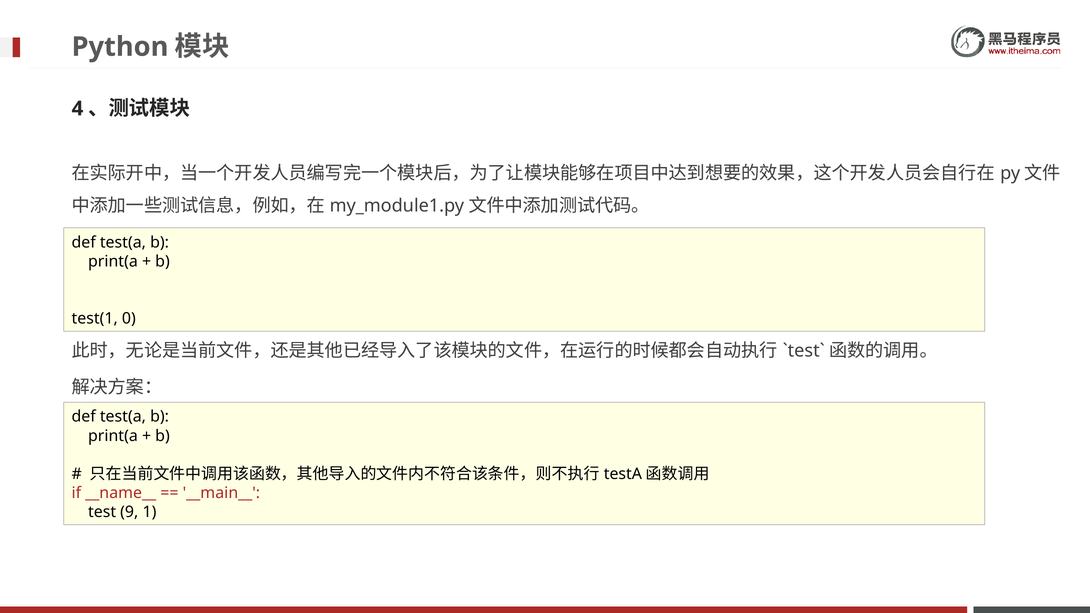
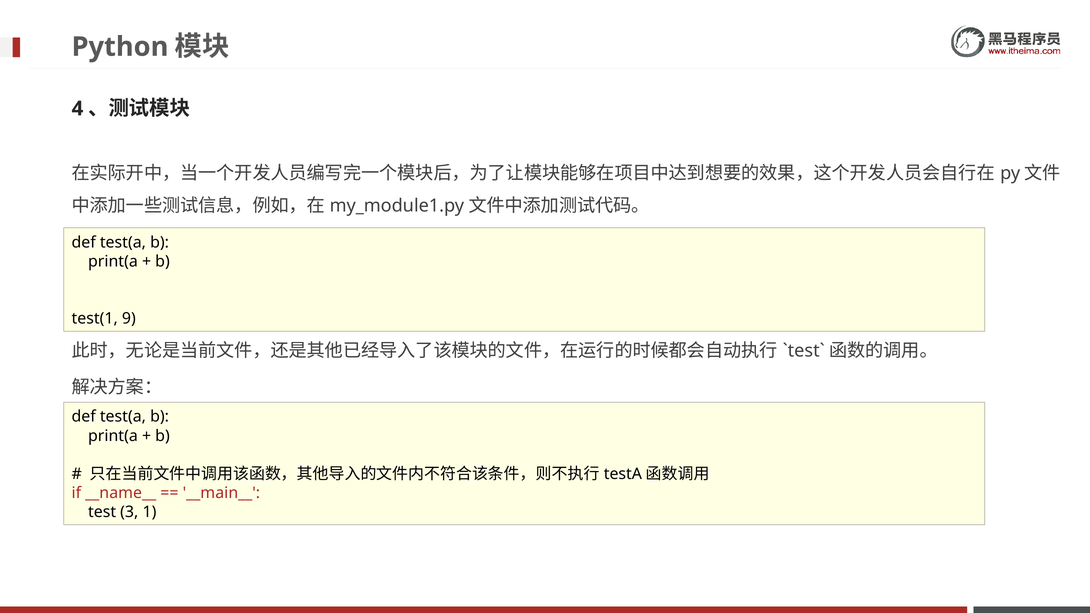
0: 0 -> 9 (129, 319)
9: 9 -> 3 (129, 512)
